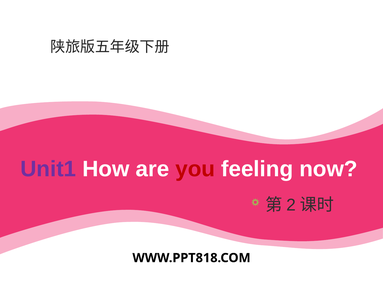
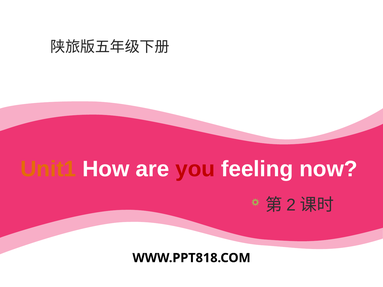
Unit1 colour: purple -> orange (48, 169)
